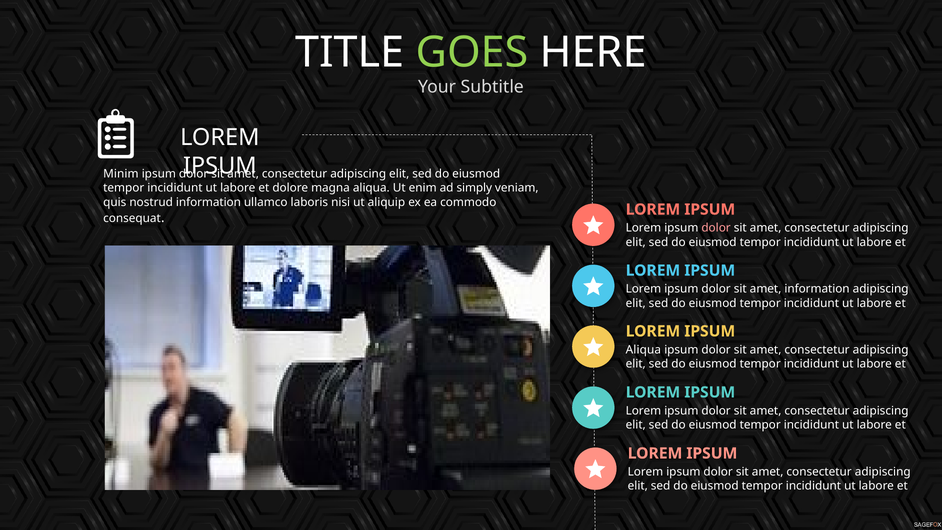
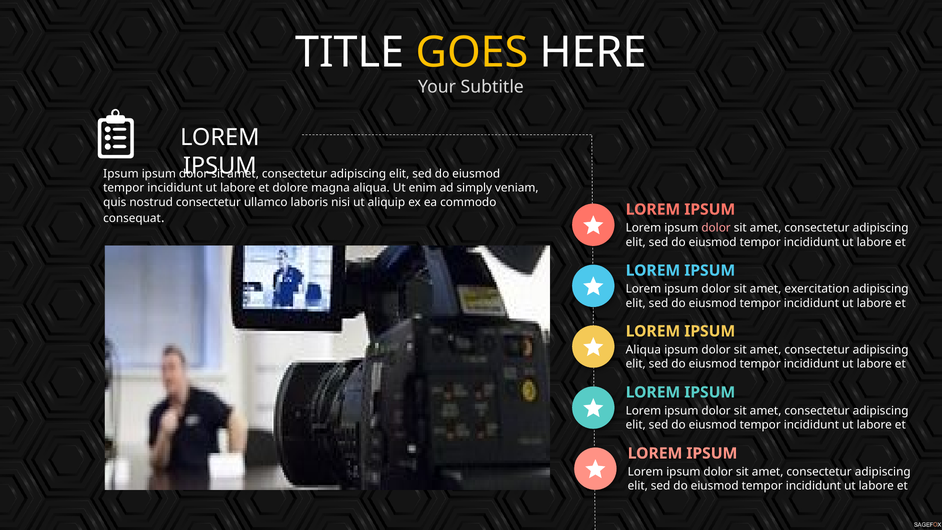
GOES colour: light green -> yellow (472, 52)
Minim: Minim -> Ipsum (121, 174)
nostrud information: information -> consectetur (208, 202)
amet information: information -> exercitation (817, 289)
